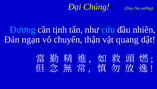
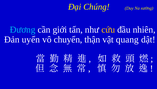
tịnh: tịnh -> giới (60, 29)
cứu colour: light blue -> yellow (108, 29)
ngạn: ngạn -> uyển (31, 39)
